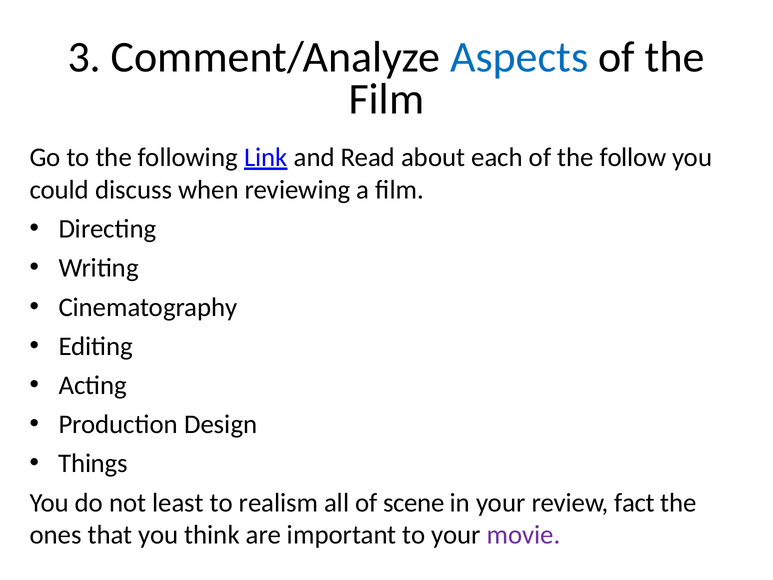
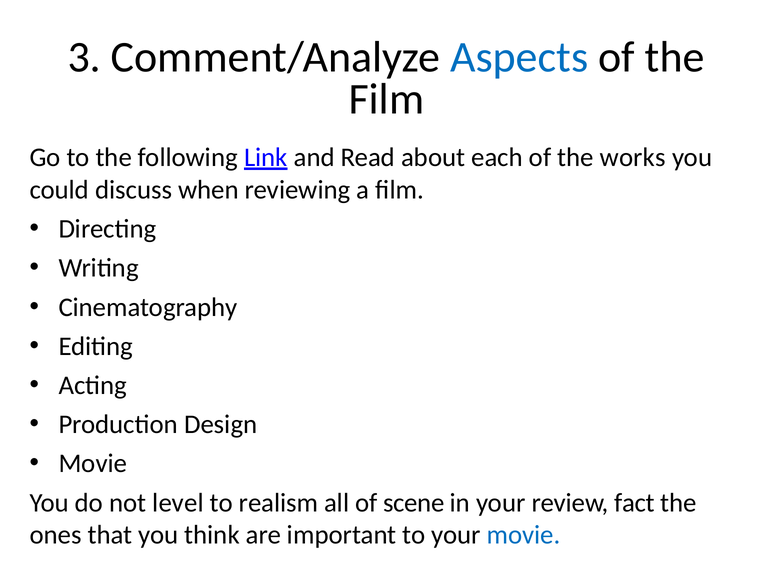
follow: follow -> works (633, 157)
Things: Things -> Movie (93, 463)
least: least -> level (178, 502)
movie colour: purple -> blue (524, 535)
